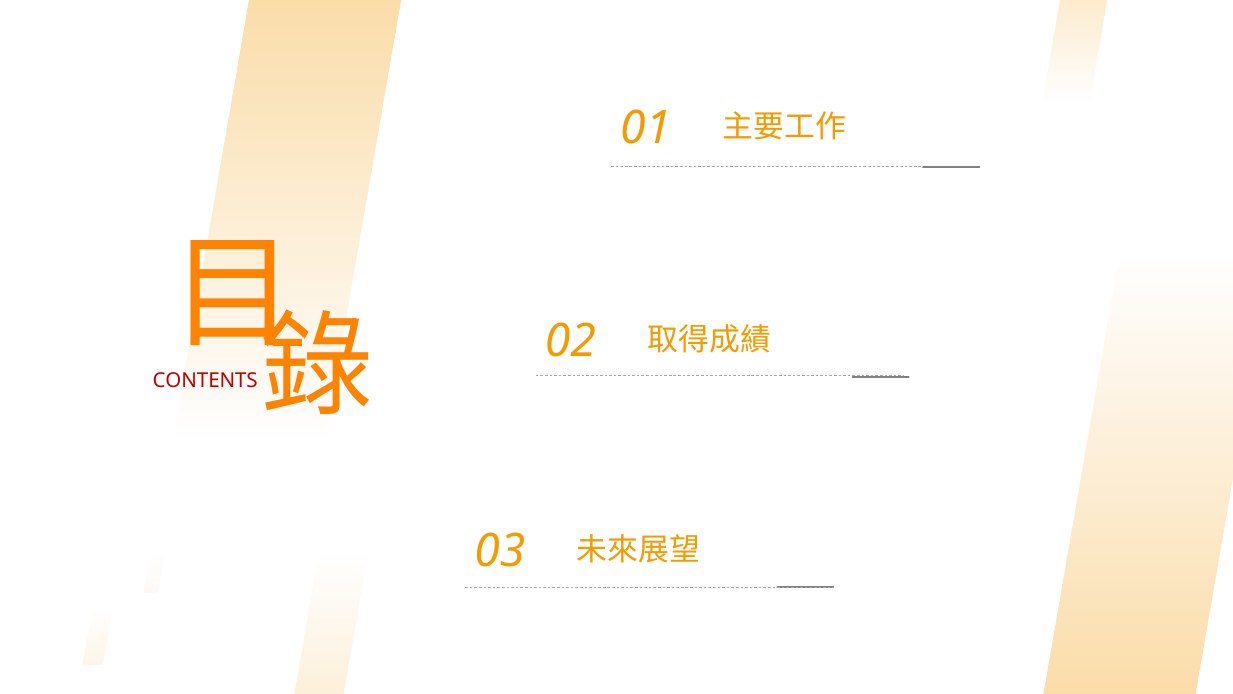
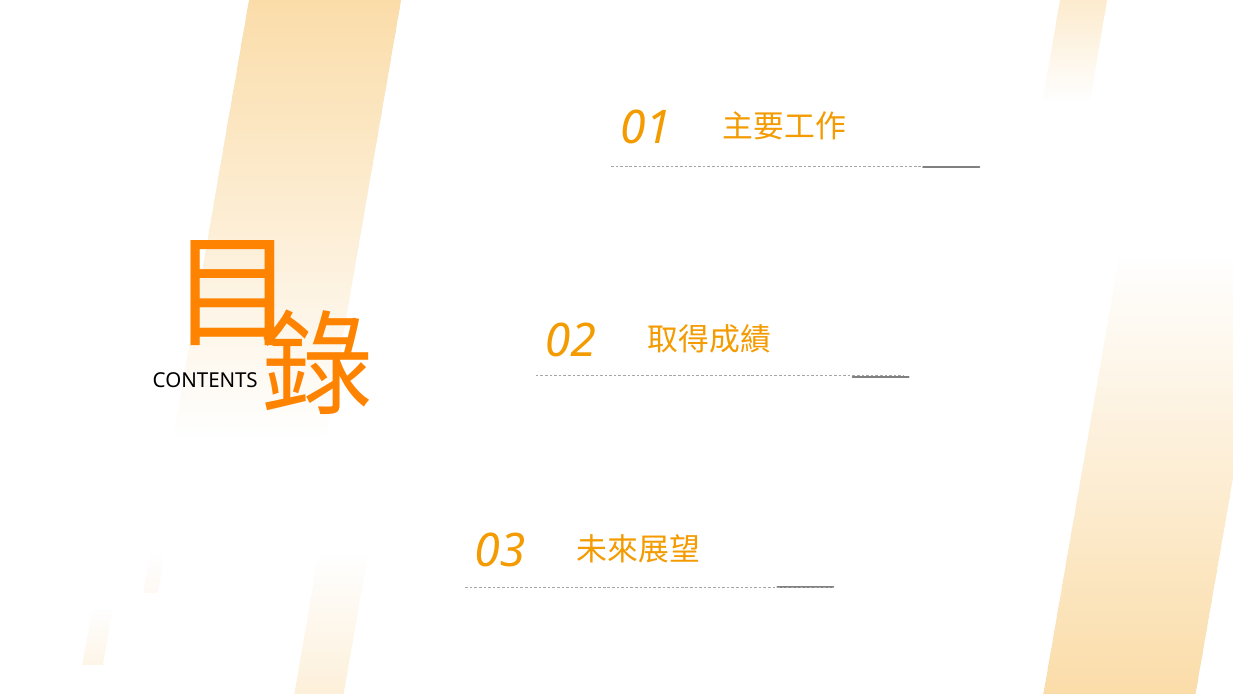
CONTENTS colour: red -> black (205, 381)
